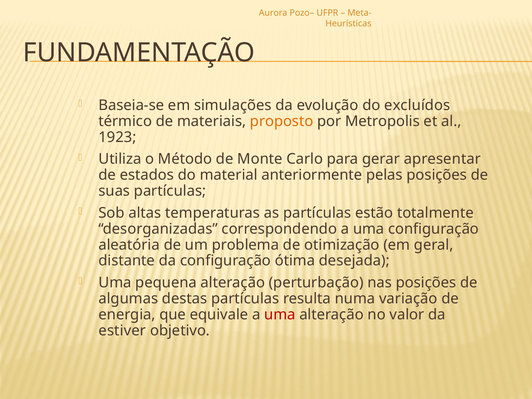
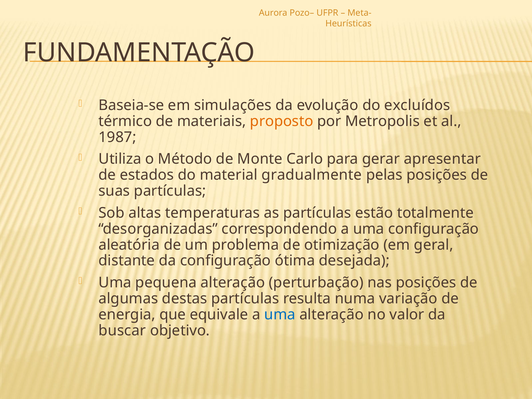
1923: 1923 -> 1987 (117, 137)
anteriormente: anteriormente -> gradualmente (312, 175)
uma colour: red -> blue (280, 315)
estiver: estiver -> buscar (122, 331)
